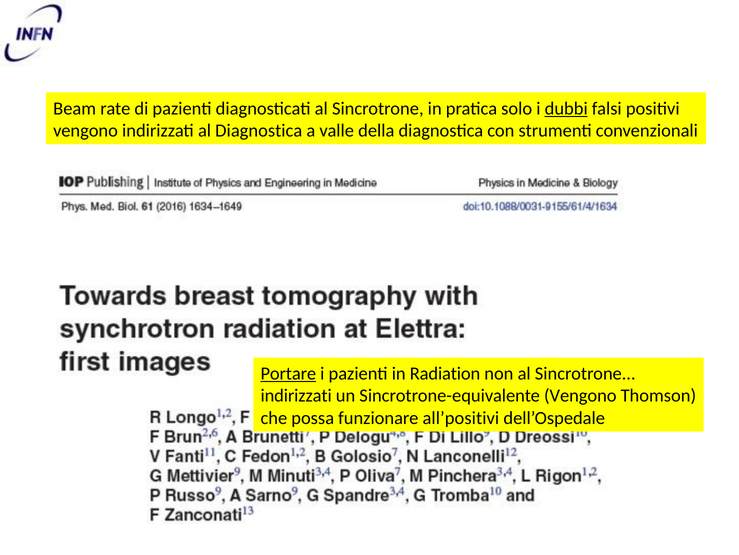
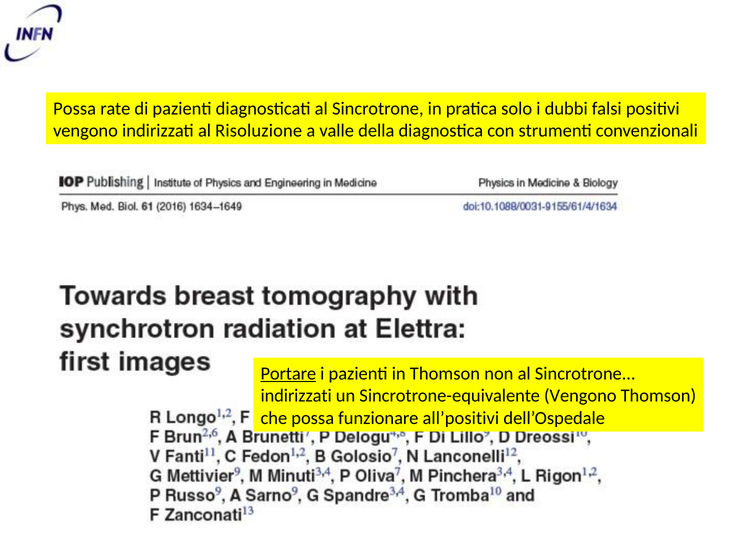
Beam: Beam -> Possa (75, 108)
dubbi underline: present -> none (566, 108)
al Diagnostica: Diagnostica -> Risoluzione (259, 131)
in Radiation: Radiation -> Thomson (445, 373)
